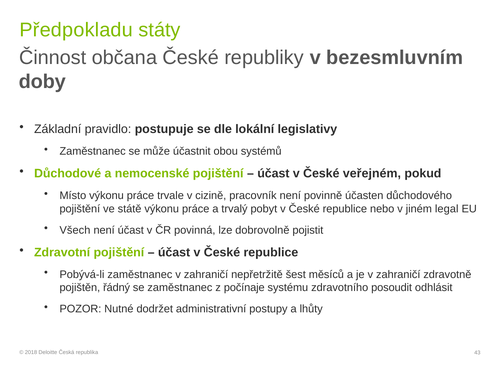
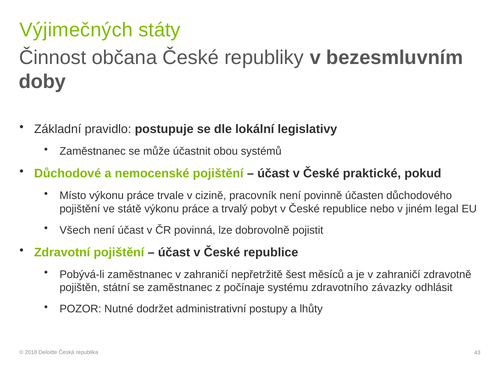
Předpokladu: Předpokladu -> Výjimečných (76, 30)
veřejném: veřejném -> praktické (372, 173)
řádný: řádný -> státní (117, 287)
posoudit: posoudit -> závazky (392, 287)
